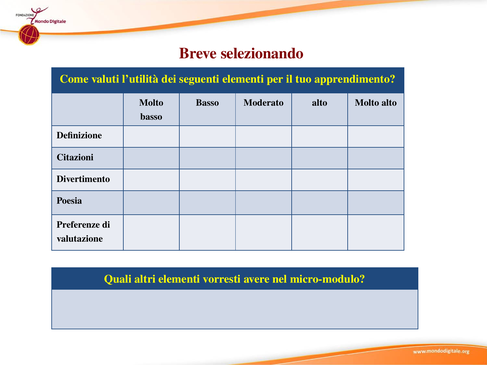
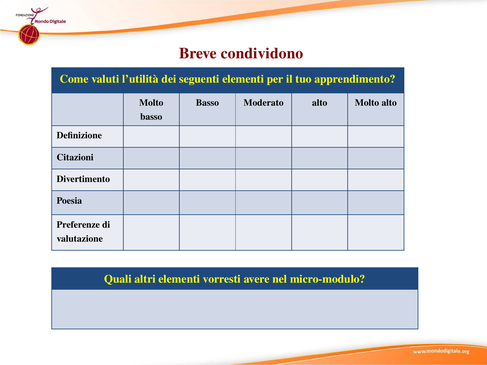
selezionando: selezionando -> condividono (262, 53)
